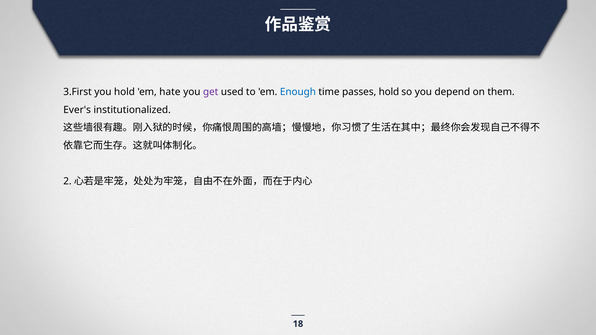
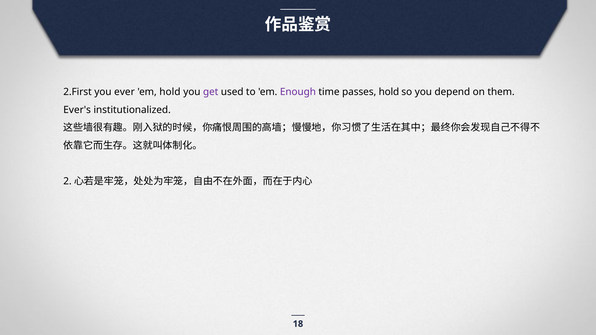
3.First: 3.First -> 2.First (77, 92)
you hold: hold -> ever (124, 92)
em hate: hate -> hold (170, 92)
Enough colour: blue -> purple (298, 92)
